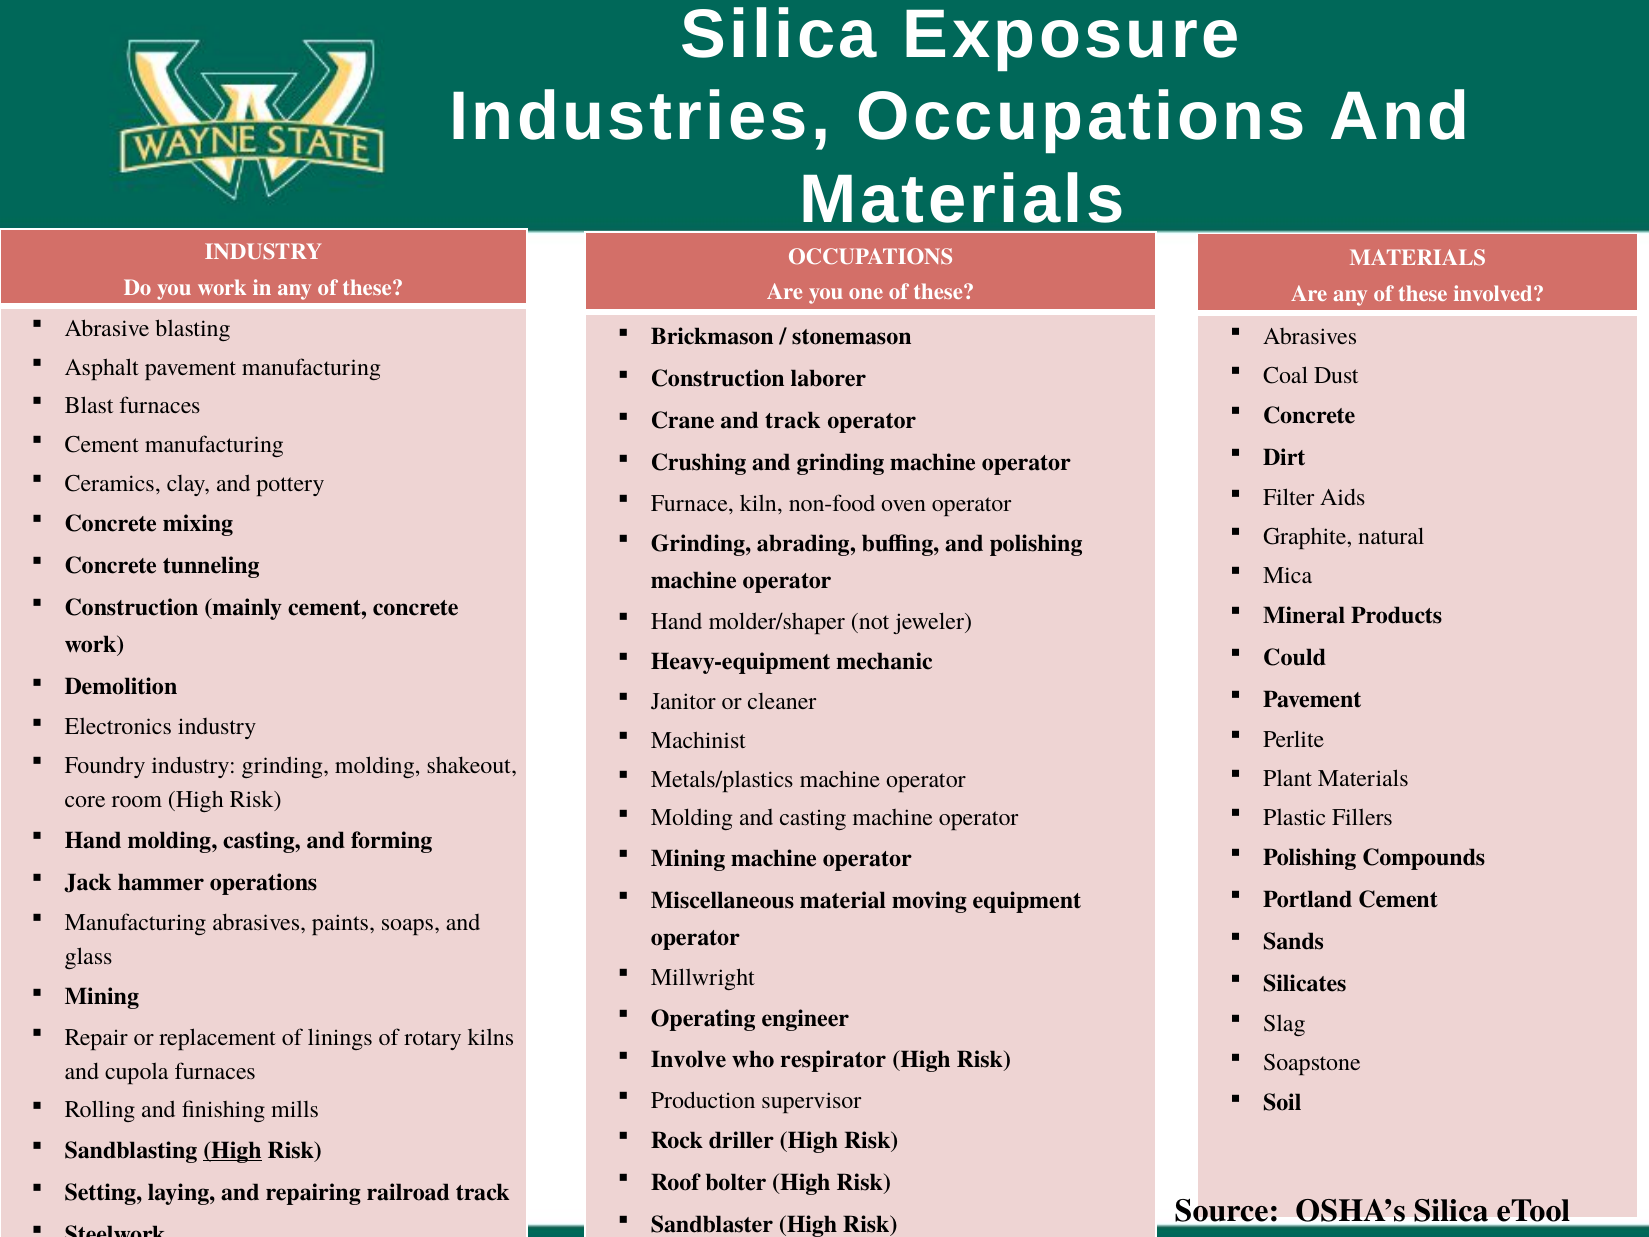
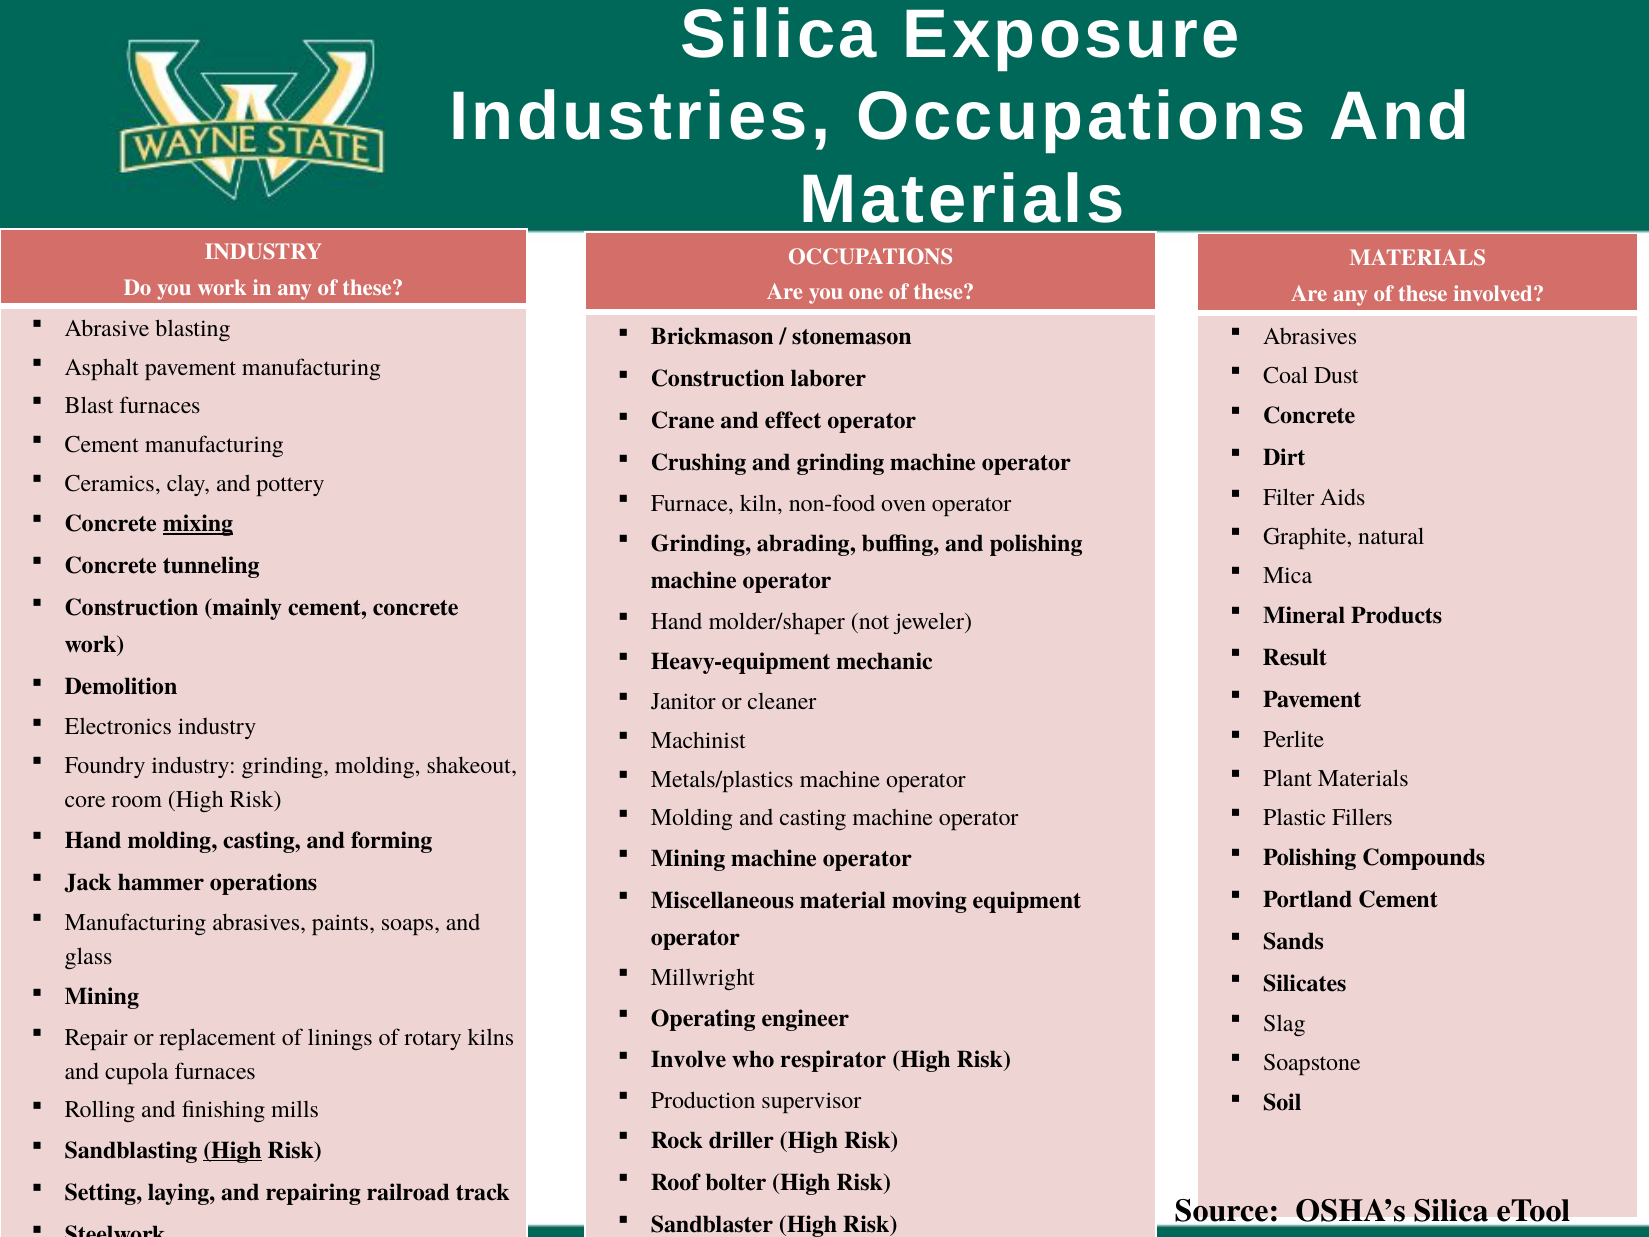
and track: track -> effect (793, 421)
mixing underline: none -> present (198, 523)
Could: Could -> Result (1295, 657)
